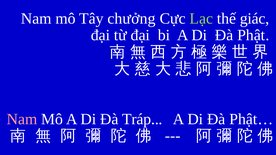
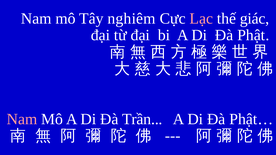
chưởng: chưởng -> nghiêm (132, 18)
Lạc colour: light green -> pink (201, 18)
Tráp: Tráp -> Trần (142, 119)
